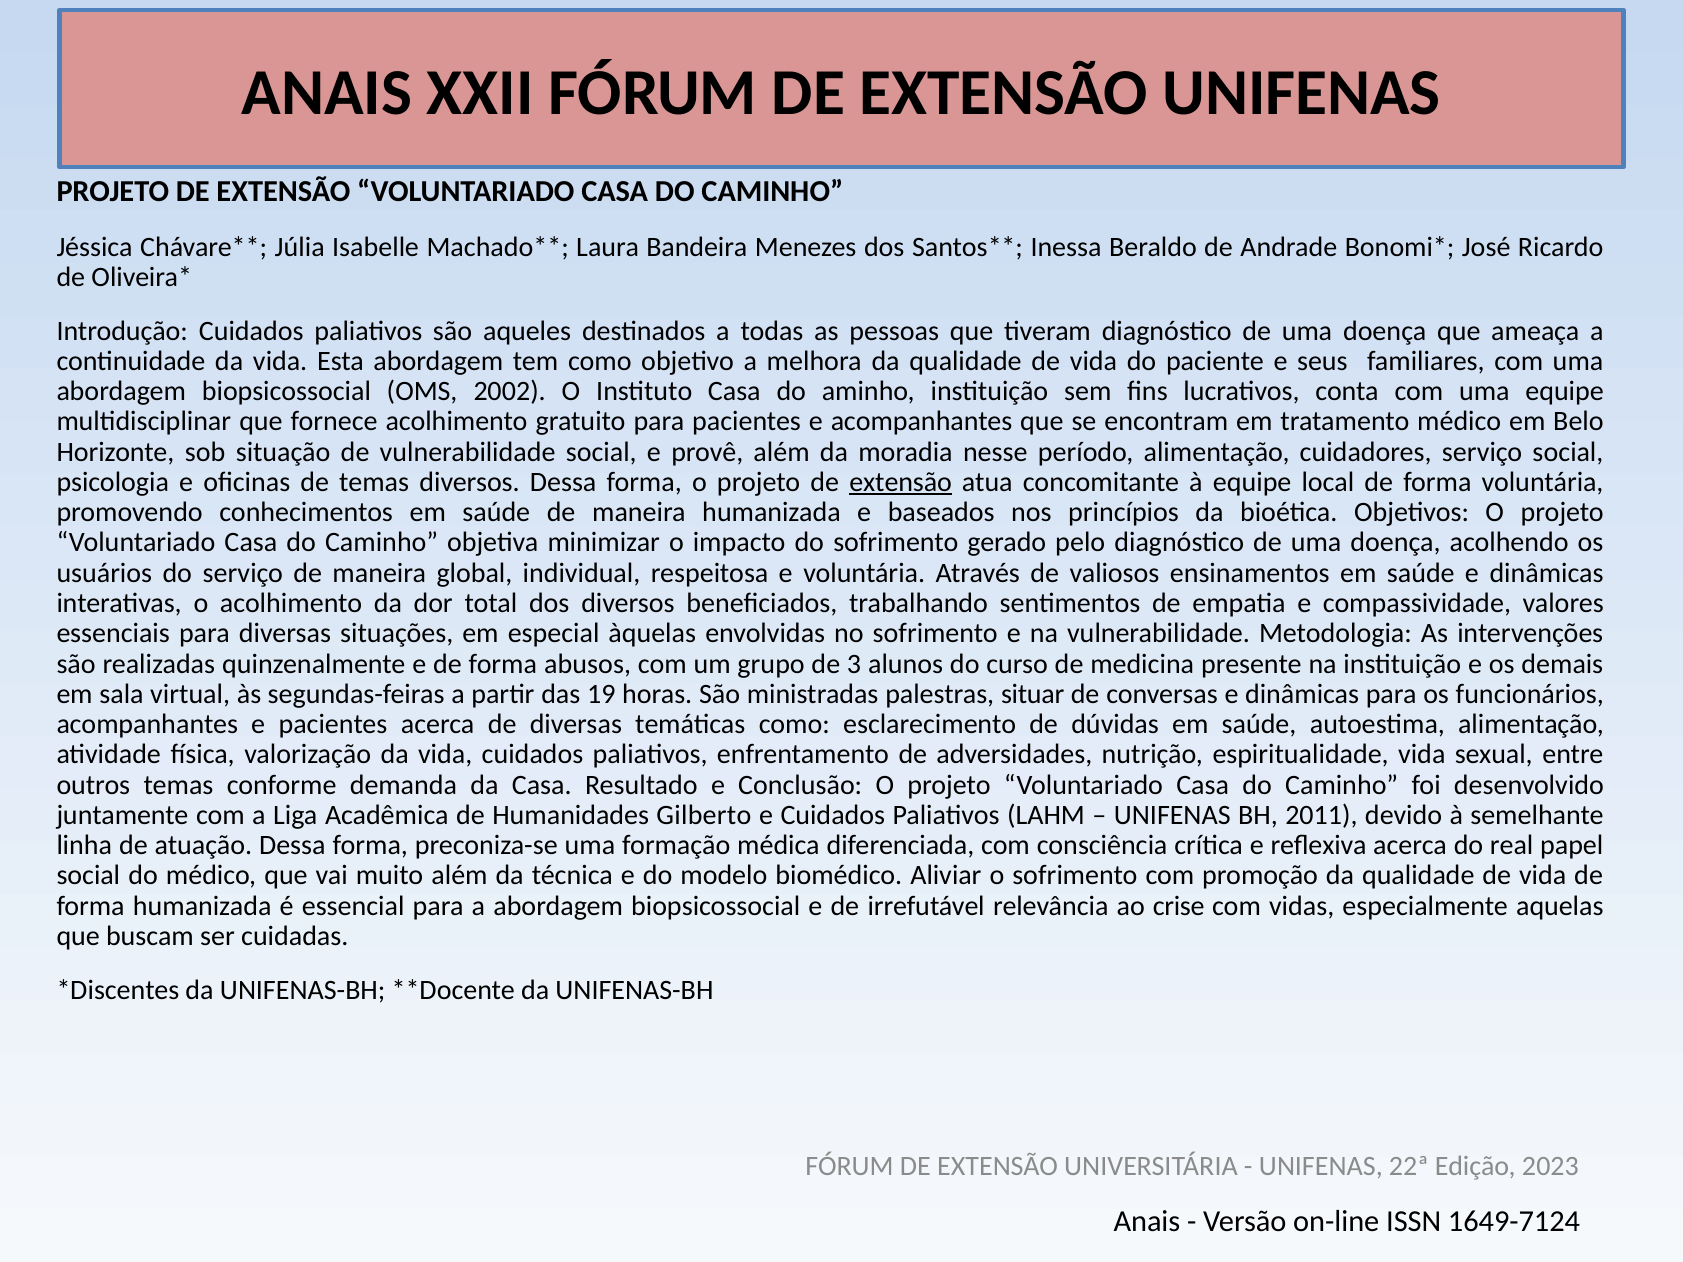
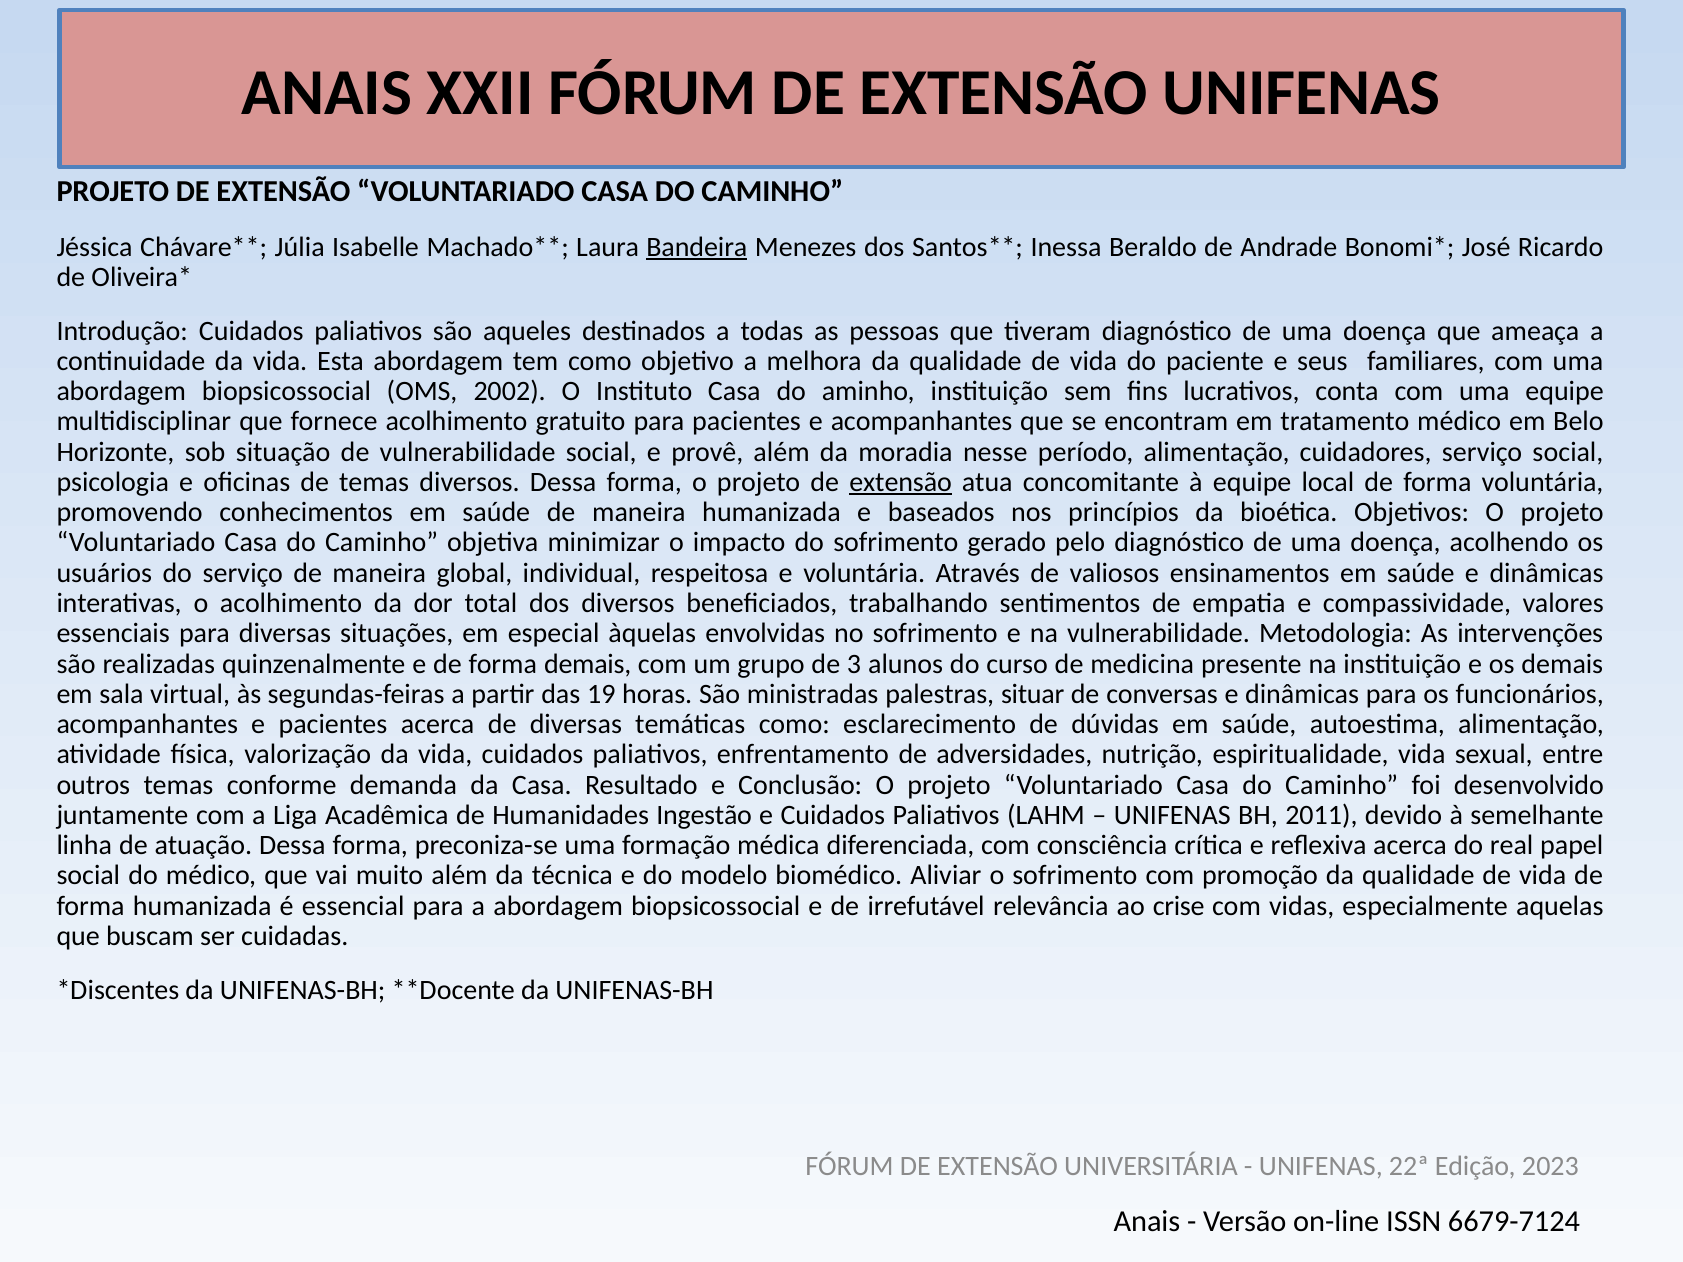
Bandeira underline: none -> present (697, 247)
forma abusos: abusos -> demais (588, 664)
Gilberto: Gilberto -> Ingestão (704, 815)
1649-7124: 1649-7124 -> 6679-7124 (1514, 1221)
